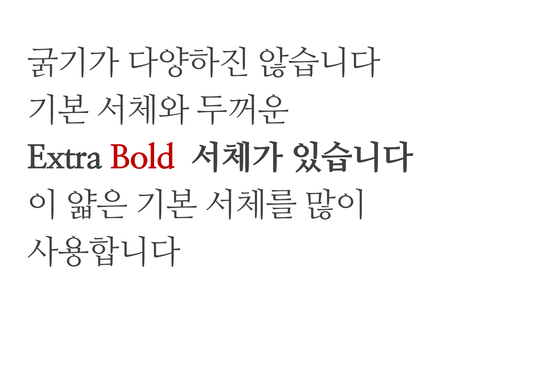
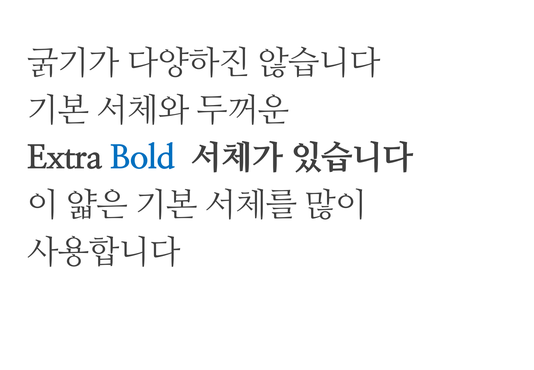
Bold colour: red -> blue (143, 158)
